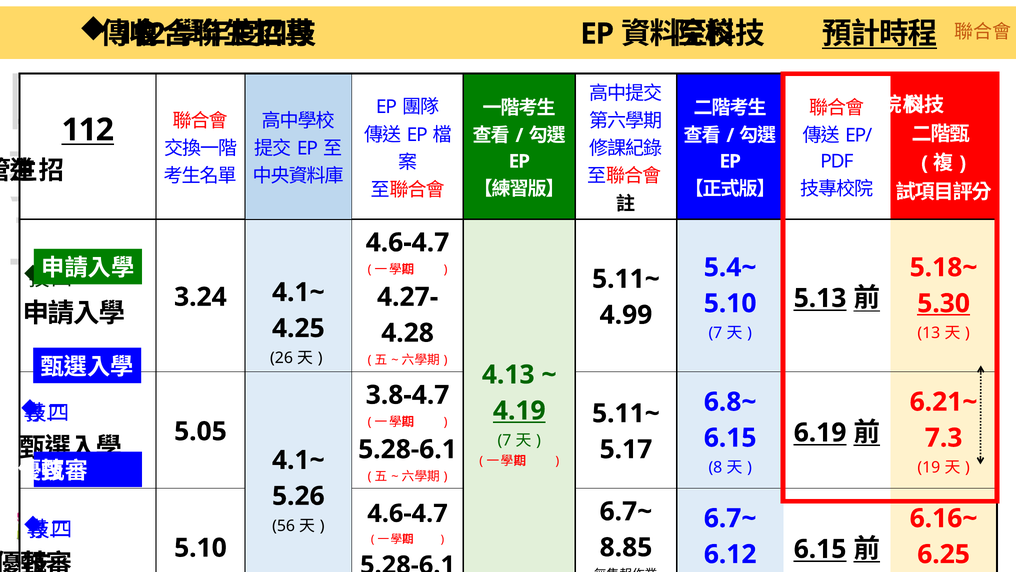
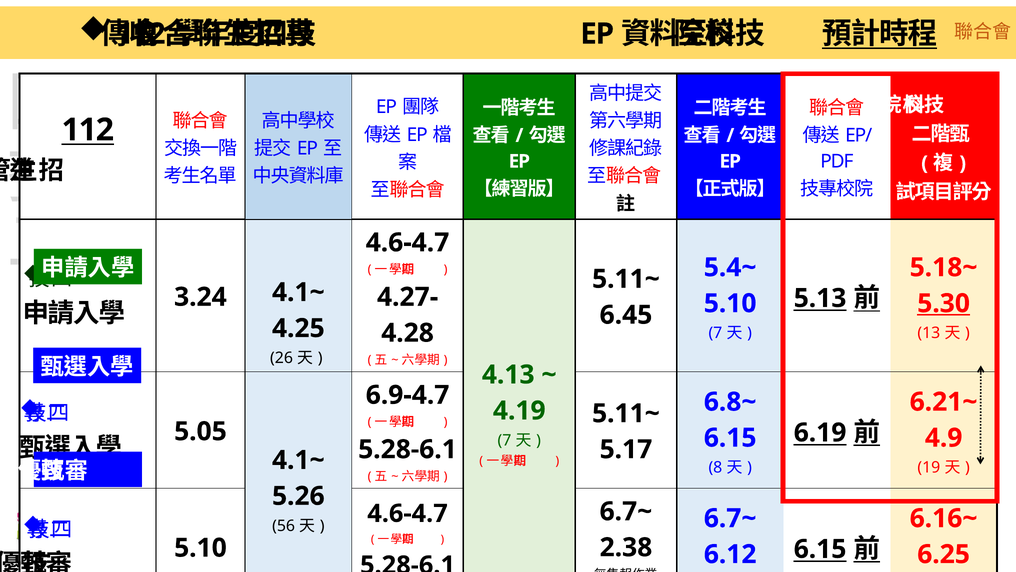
4.99: 4.99 -> 6.45 (626, 315)
3.8-4.7: 3.8-4.7 -> 6.9-4.7 (408, 395)
4.19 underline: present -> none (519, 410)
7.3: 7.3 -> 4.9 (944, 438)
8.85: 8.85 -> 2.38 (626, 547)
